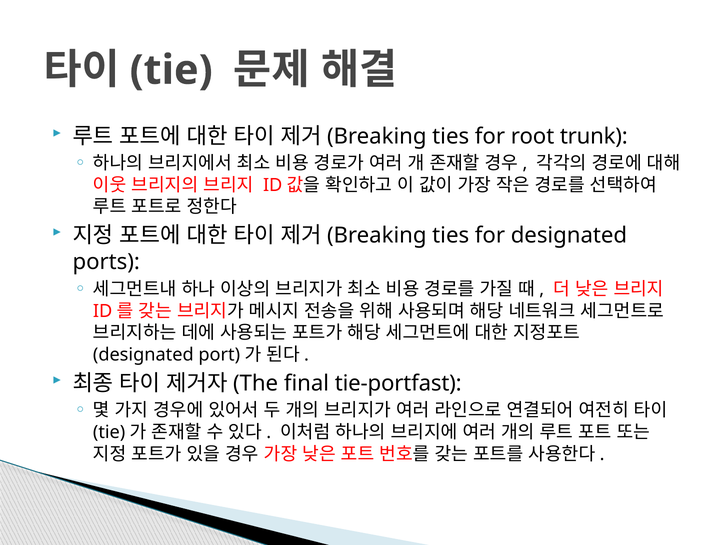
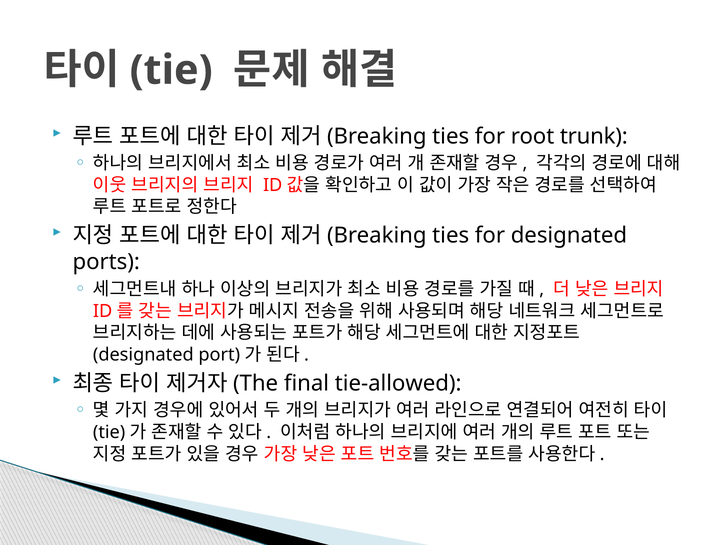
tie-portfast: tie-portfast -> tie-allowed (398, 383)
